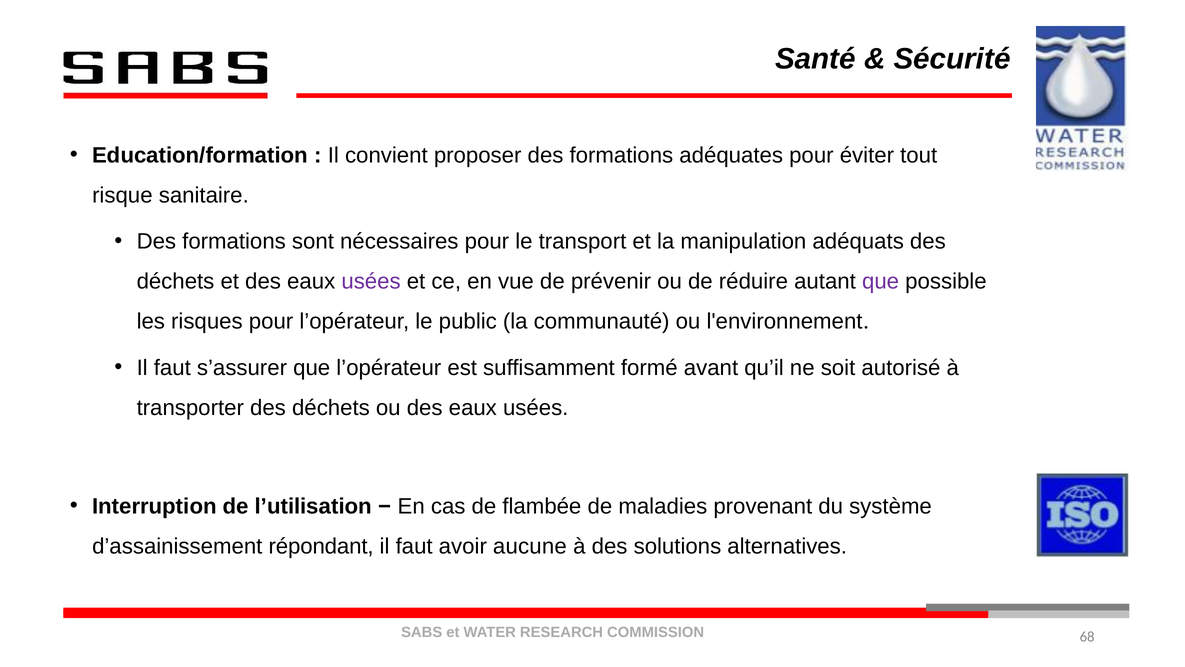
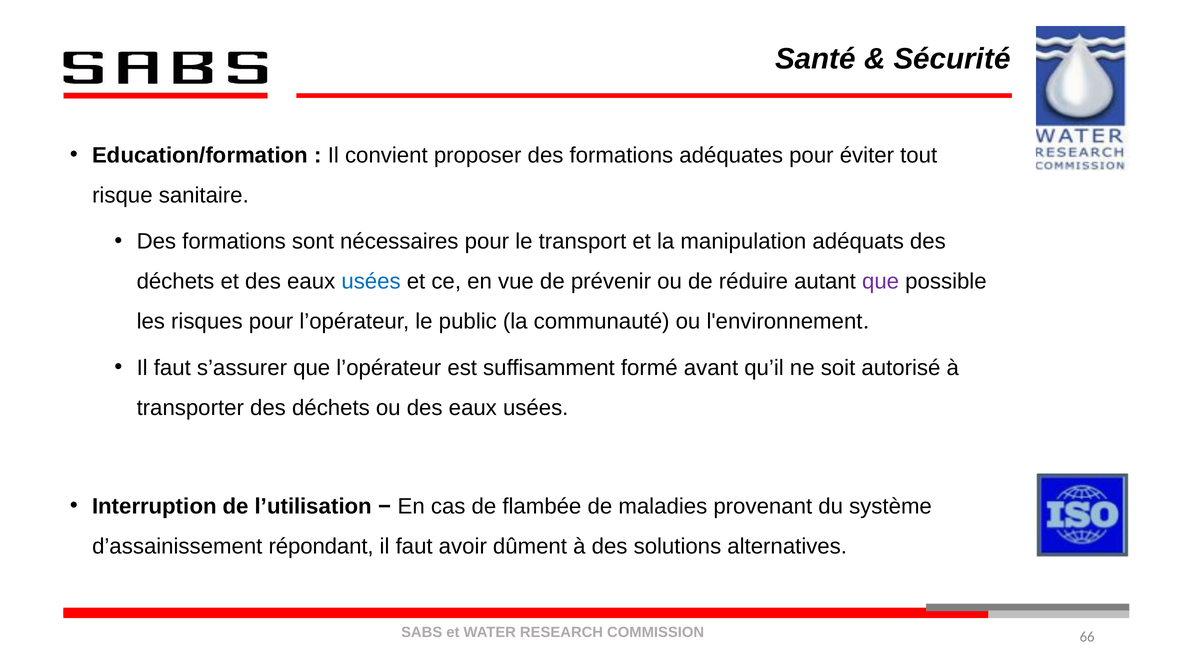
usées colour: purple -> blue (371, 281)
aucune: aucune -> dûment (530, 546)
68: 68 -> 66 (1087, 636)
